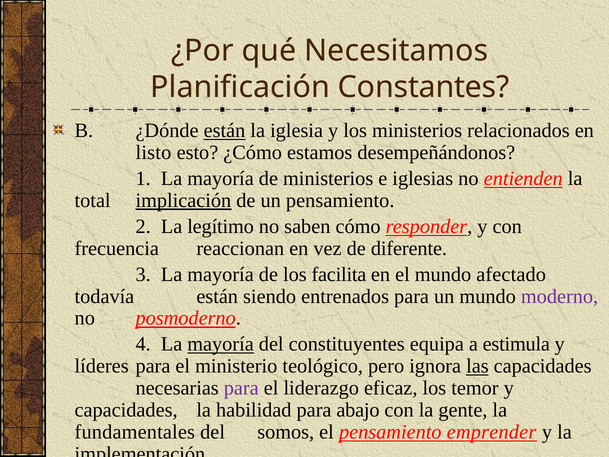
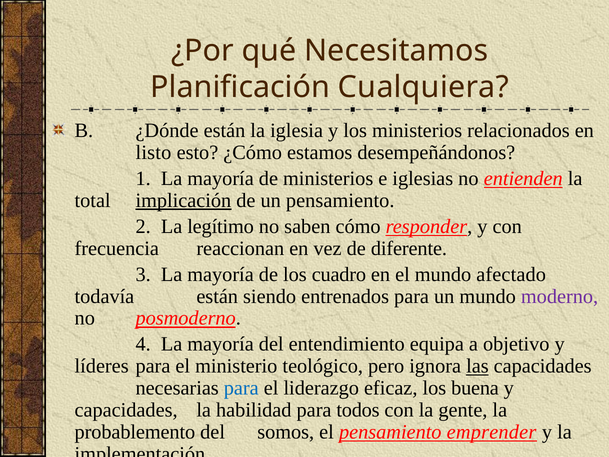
Constantes: Constantes -> Cualquiera (423, 87)
están underline: present -> none (224, 131)
facilita: facilita -> cuadro (339, 274)
mayoría underline: present -> none (221, 344)
constituyentes: constituyentes -> entendimiento (347, 344)
estimula: estimula -> objetivo (516, 344)
para colour: purple -> blue (241, 388)
temor: temor -> buena (475, 388)
abajo: abajo -> todos (358, 410)
fundamentales: fundamentales -> probablemento (135, 432)
